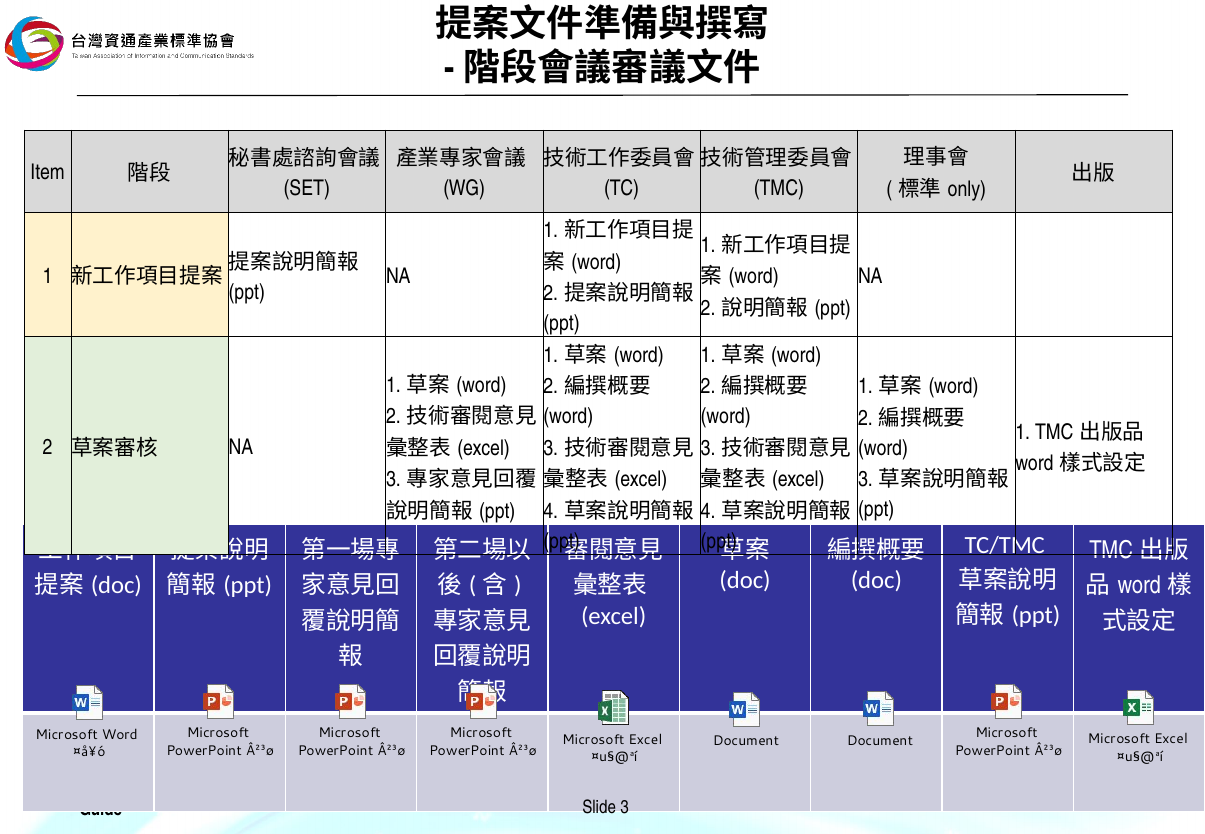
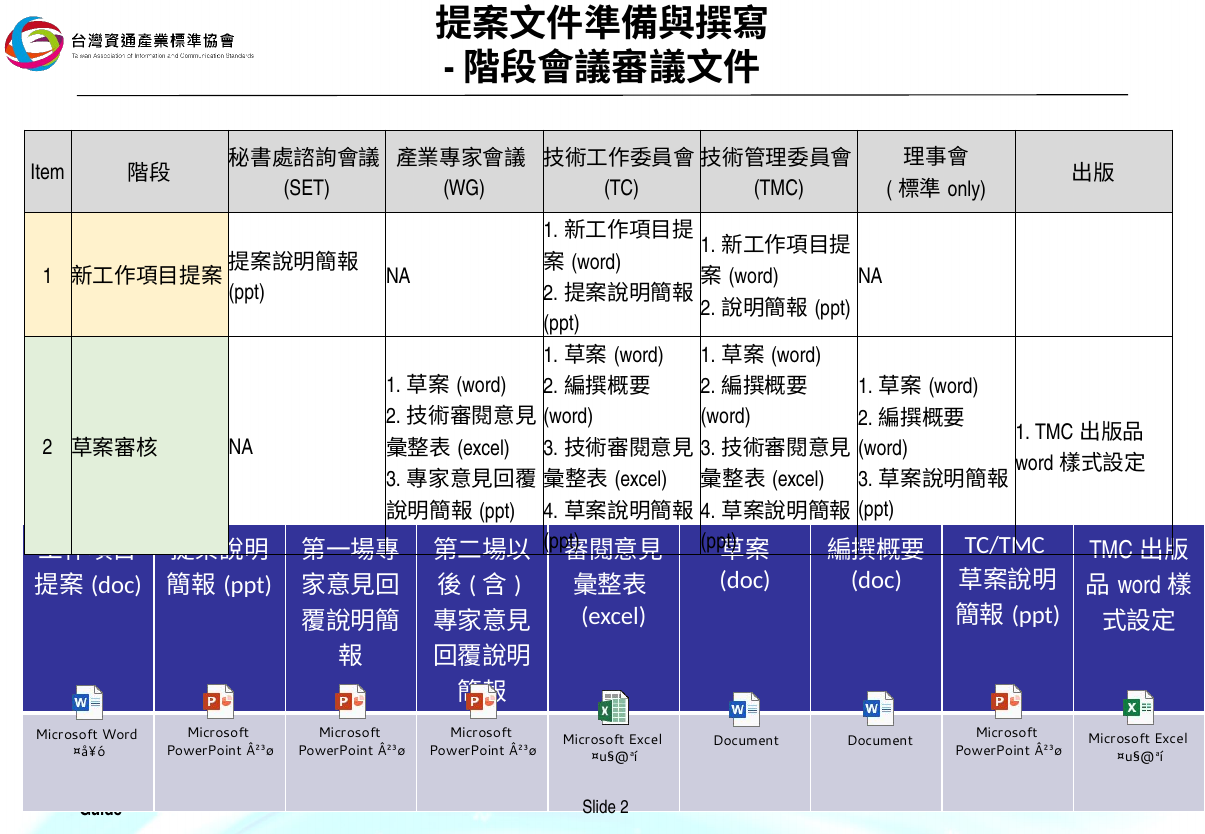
Slide 3: 3 -> 2 (625, 808)
